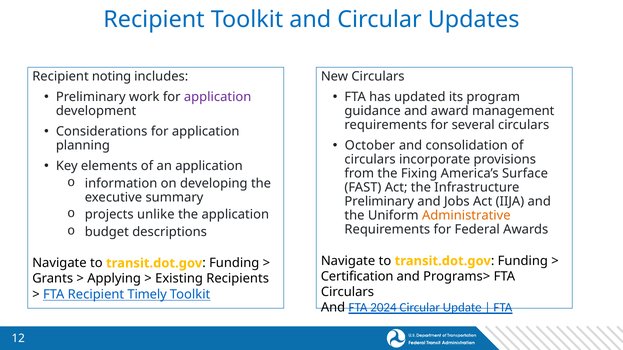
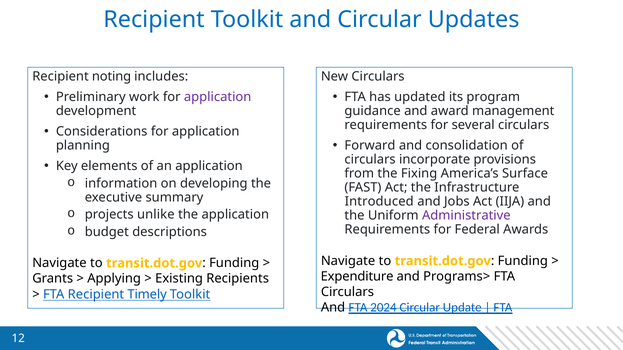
October: October -> Forward (370, 146)
Preliminary: Preliminary -> Introduced (379, 202)
Administrative colour: orange -> purple (466, 216)
Certification: Certification -> Expenditure (357, 277)
